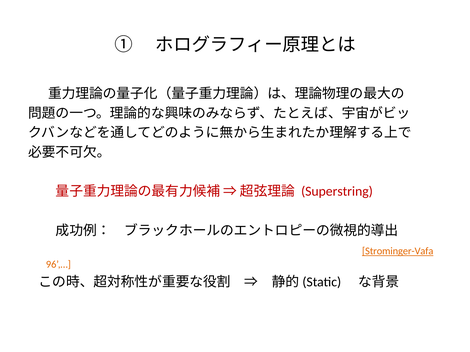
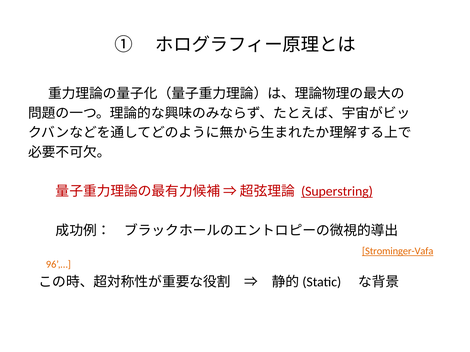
Superstring underline: none -> present (337, 192)
